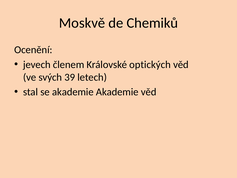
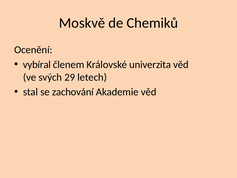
jevech: jevech -> vybíral (37, 64)
optických: optických -> univerzita (150, 64)
39: 39 -> 29 (70, 77)
se akademie: akademie -> zachování (73, 92)
